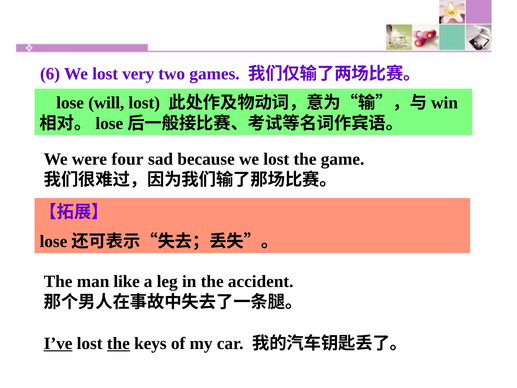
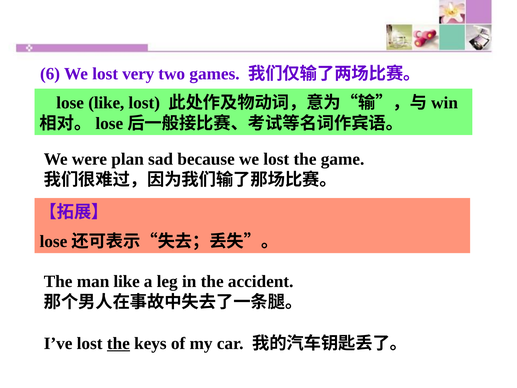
lose will: will -> like (106, 103)
four: four -> plan (128, 159)
I’ve underline: present -> none (58, 343)
